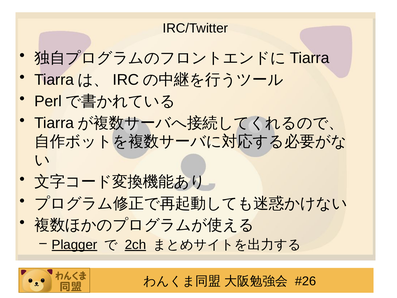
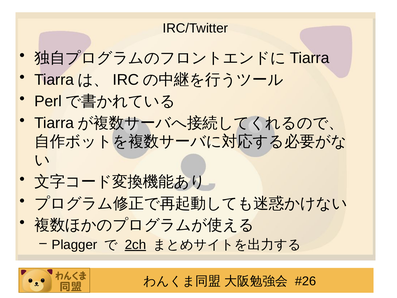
Plagger underline: present -> none (75, 245)
